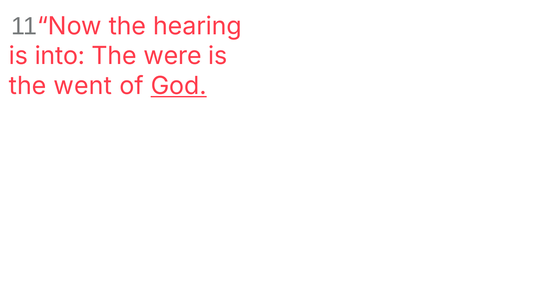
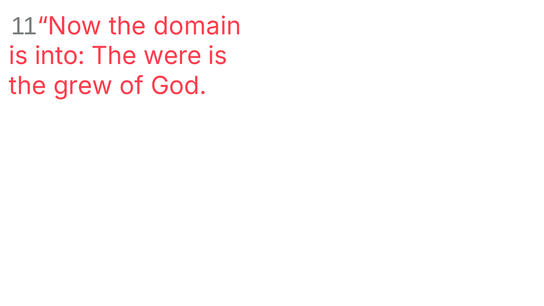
hearing: hearing -> domain (197, 26)
went: went -> grew (83, 86)
God underline: present -> none (179, 86)
